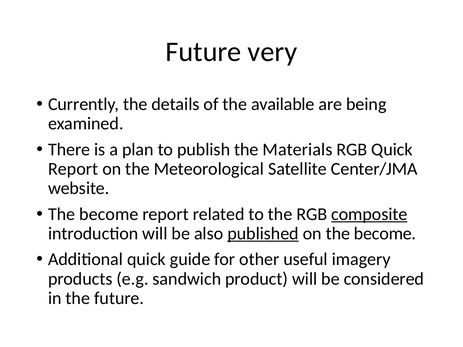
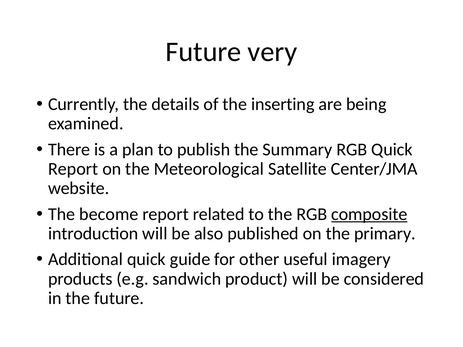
available: available -> inserting (283, 104)
Materials: Materials -> Summary (298, 150)
published underline: present -> none (263, 234)
on the become: become -> primary (385, 234)
